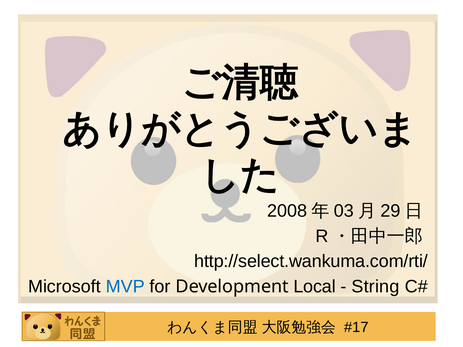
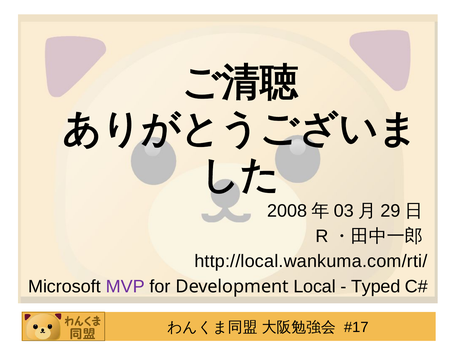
http://select.wankuma.com/rti/: http://select.wankuma.com/rti/ -> http://local.wankuma.com/rti/ (311, 261)
MVP colour: blue -> purple (125, 287)
String: String -> Typed (376, 287)
